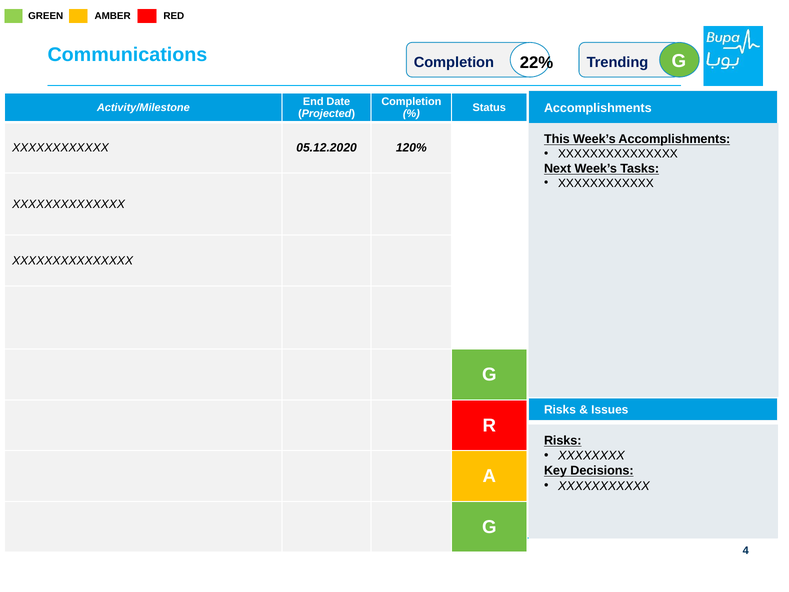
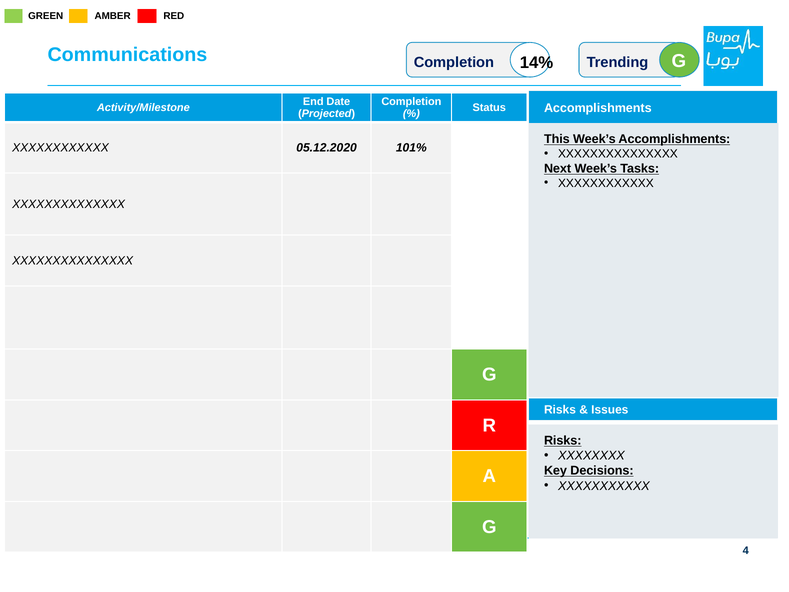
22%: 22% -> 14% (537, 63)
120%: 120% -> 101% (411, 148)
